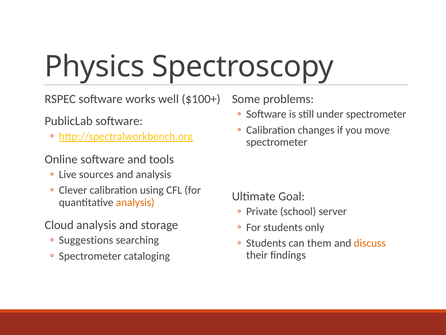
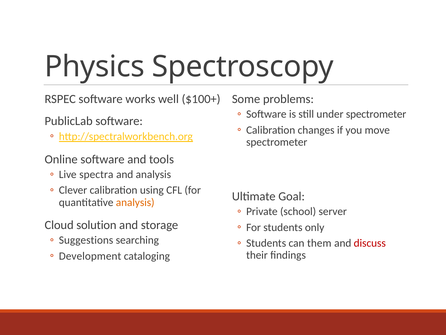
sources: sources -> spectra (96, 174)
Cloud analysis: analysis -> solution (96, 225)
discuss colour: orange -> red (370, 243)
Spectrometer: Spectrometer -> Development (90, 256)
